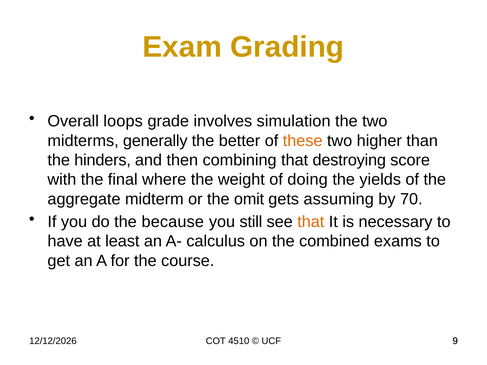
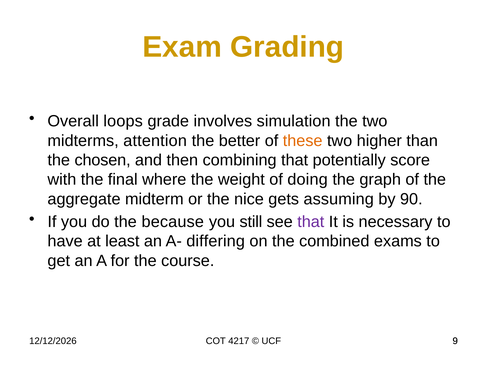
generally: generally -> attention (155, 141)
hinders: hinders -> chosen (103, 160)
destroying: destroying -> potentially (349, 160)
yields: yields -> graph (380, 180)
omit: omit -> nice (249, 199)
70: 70 -> 90 (411, 199)
that colour: orange -> purple (311, 222)
calculus: calculus -> differing (216, 241)
4510: 4510 -> 4217 (239, 341)
